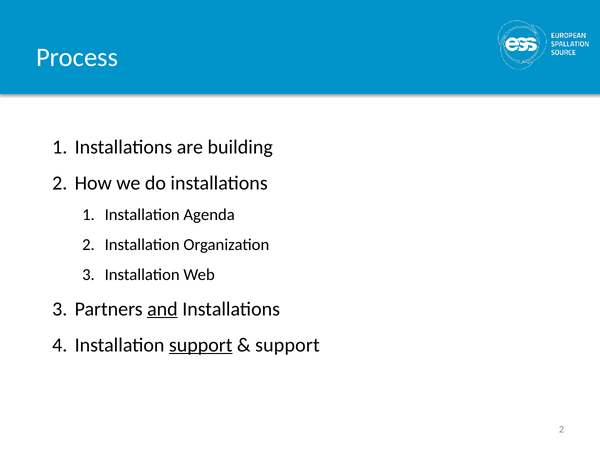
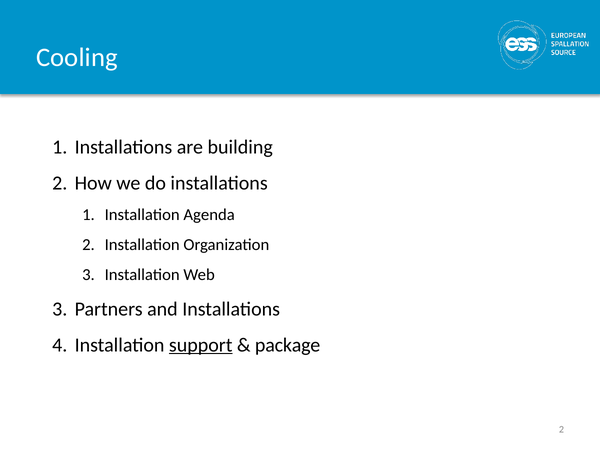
Process: Process -> Cooling (77, 57)
and underline: present -> none (162, 309)
support: support -> package (288, 345)
